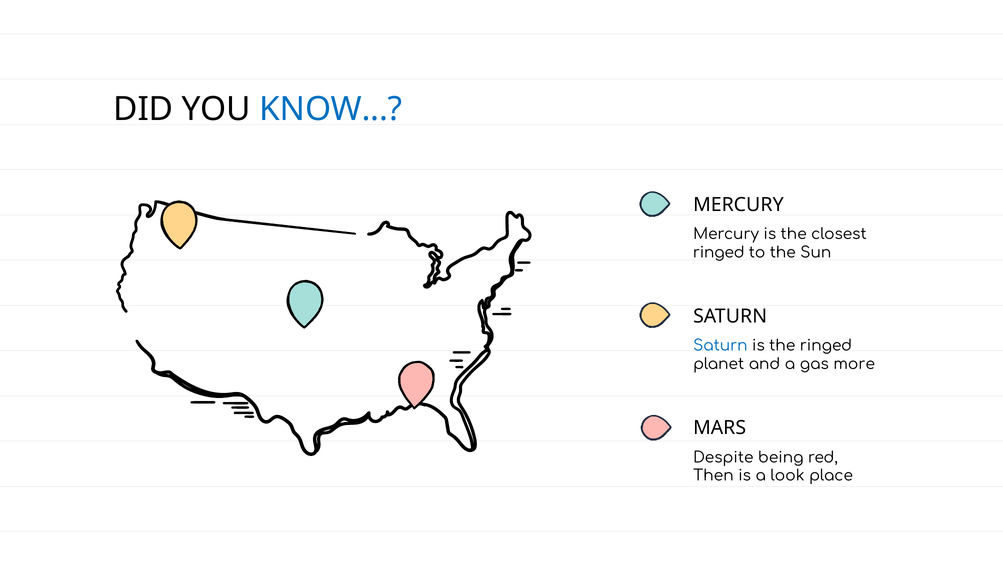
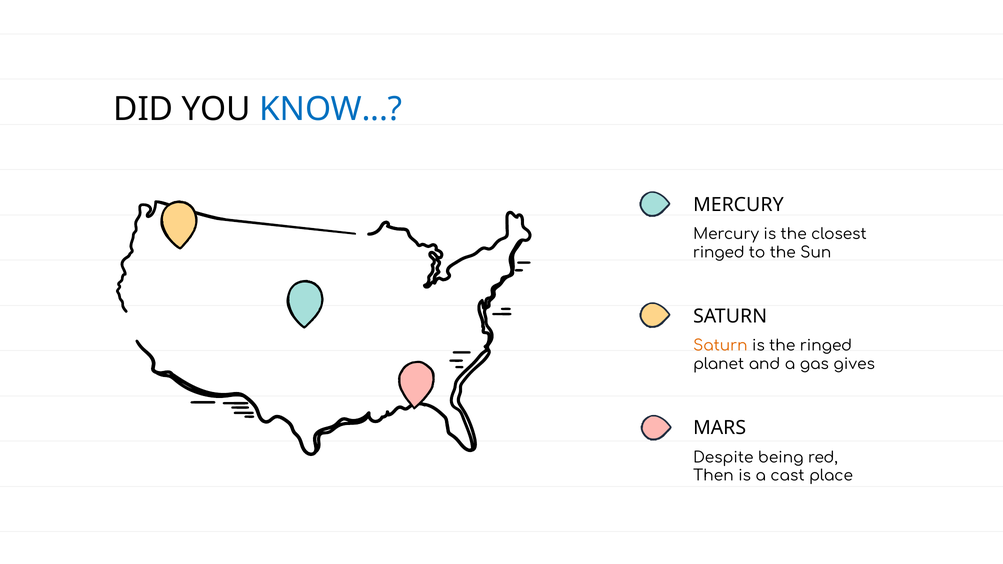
Saturn colour: blue -> orange (720, 346)
more: more -> gives (854, 364)
look: look -> cast (787, 476)
